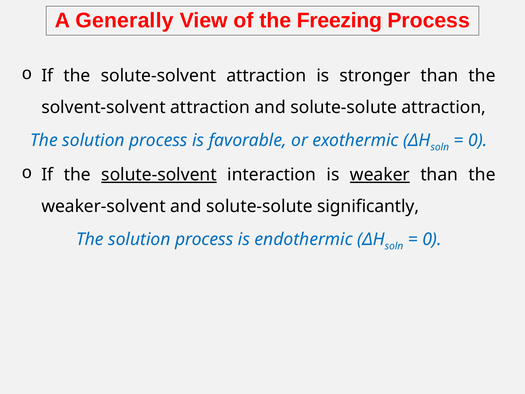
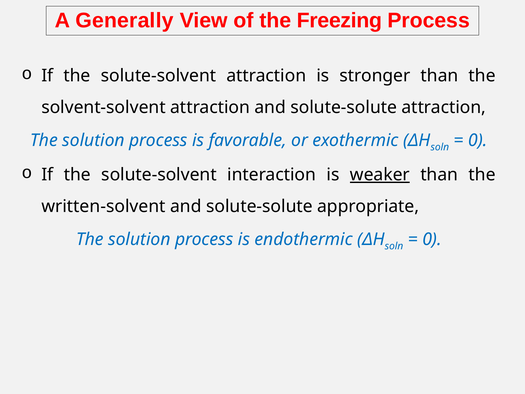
solute-solvent underline: present -> none (159, 175)
weaker-solvent: weaker-solvent -> written-solvent (103, 206)
significantly: significantly -> appropriate (368, 206)
